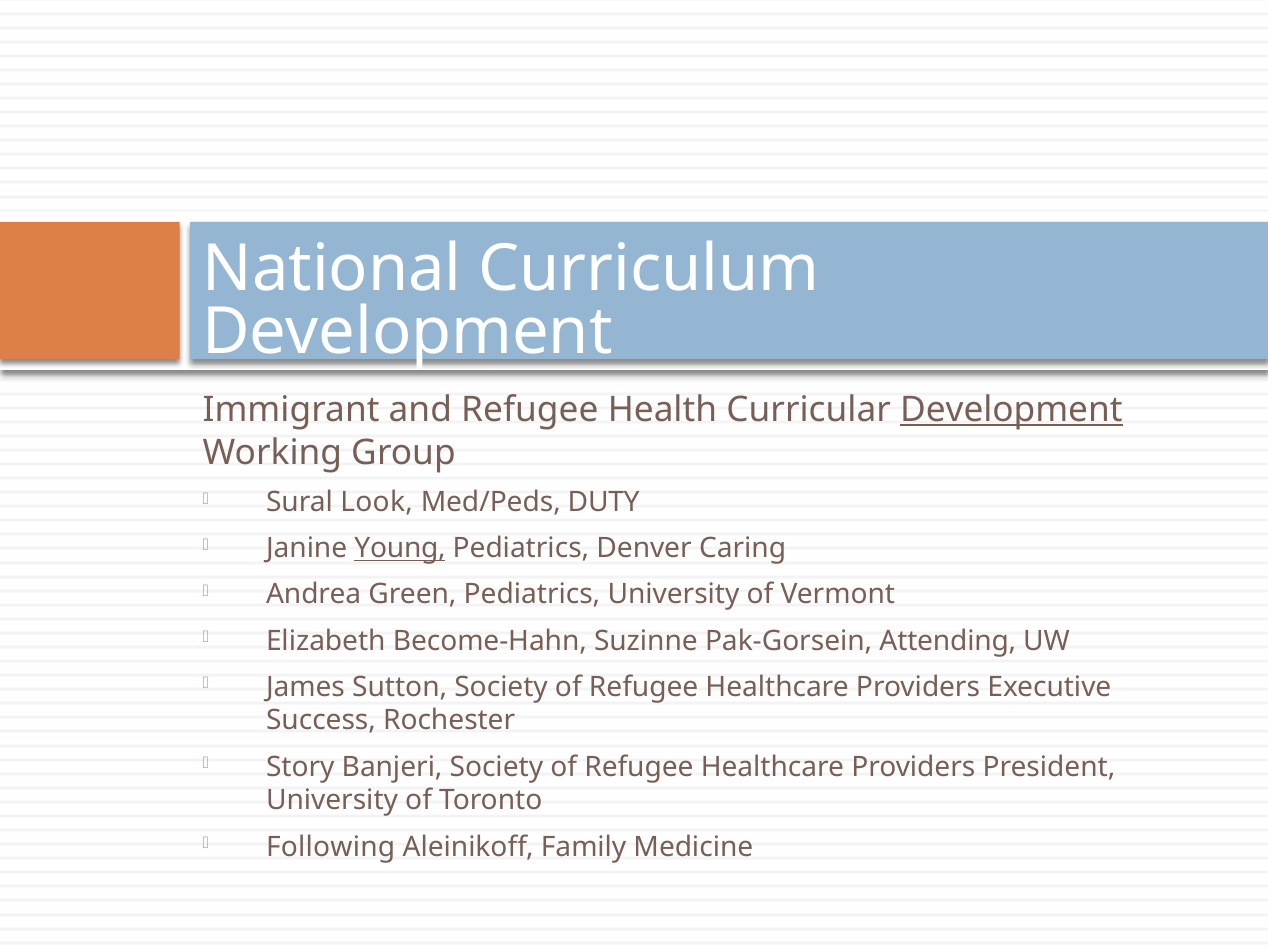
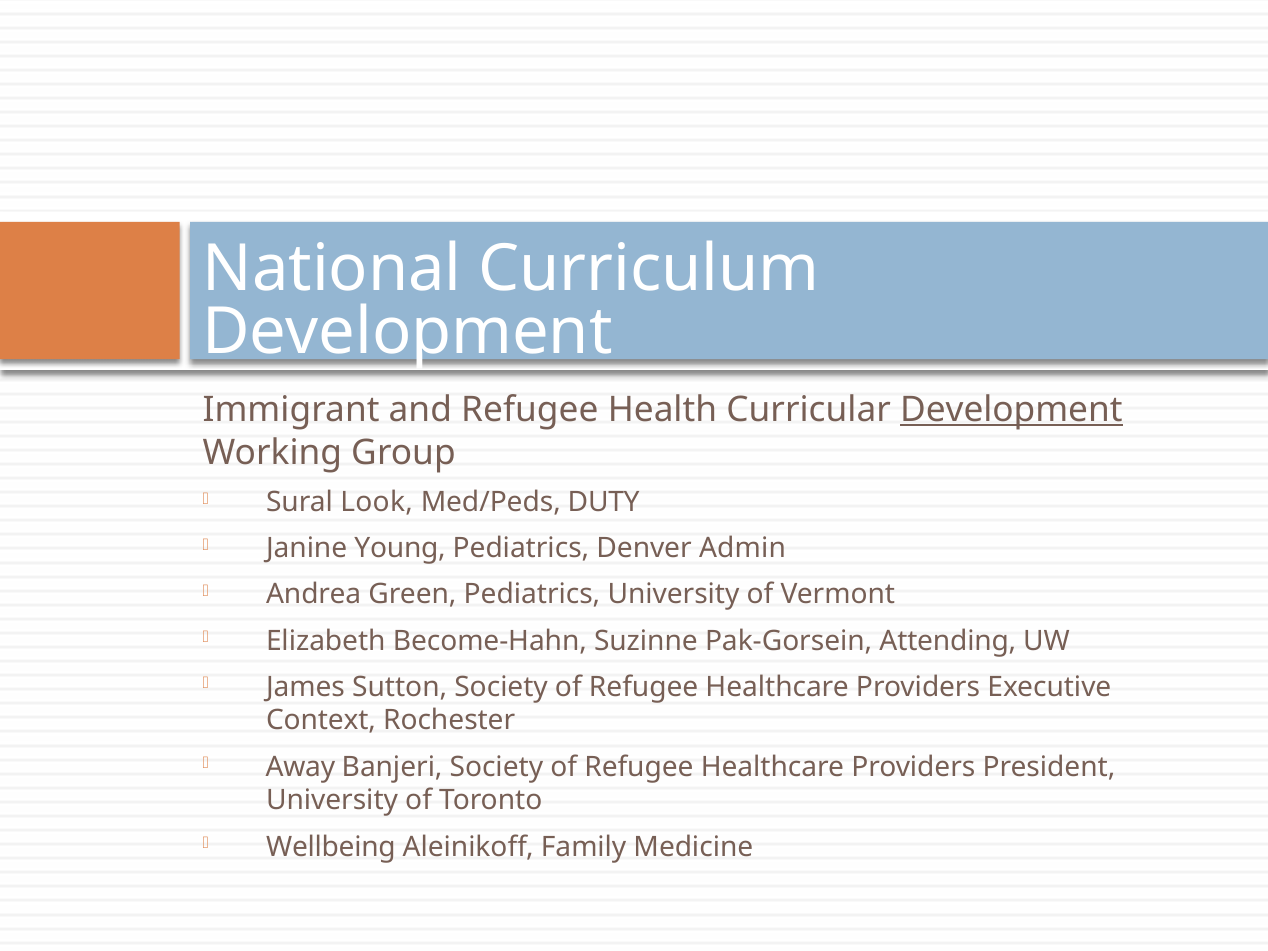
Young underline: present -> none (400, 549)
Caring: Caring -> Admin (743, 549)
Success: Success -> Context (321, 721)
Story: Story -> Away (300, 767)
Following: Following -> Wellbeing (331, 847)
